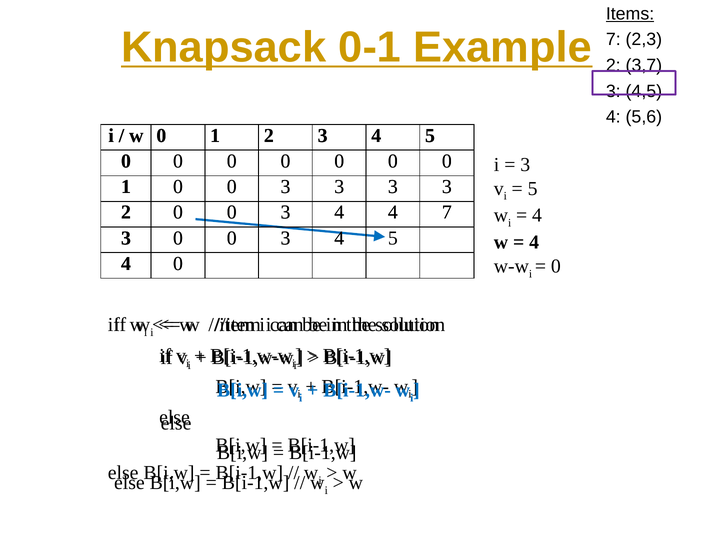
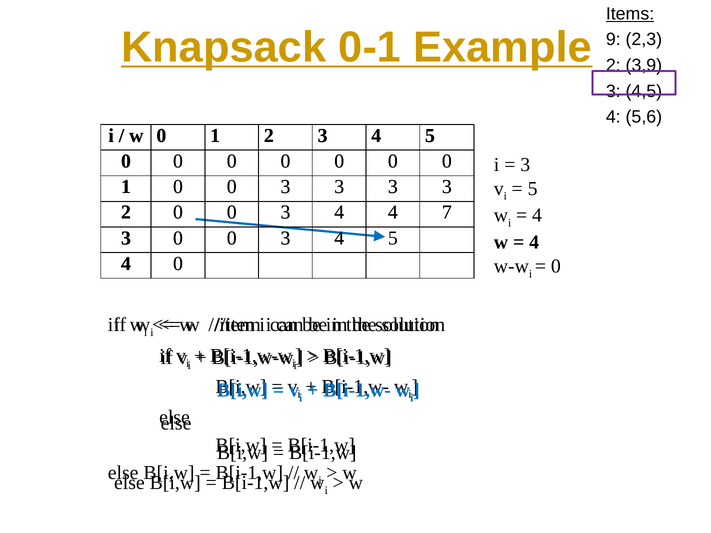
7: 7 -> 9 (613, 40)
3,7: 3,7 -> 3,9 (644, 65)
